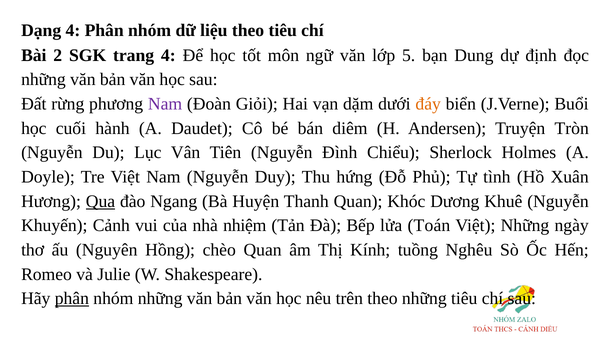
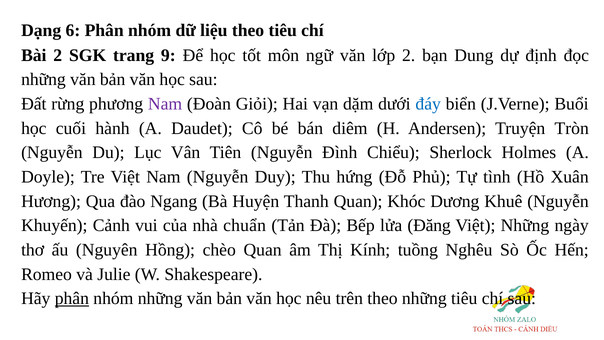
Dạng 4: 4 -> 6 (73, 30)
trang 4: 4 -> 9 (168, 55)
lớp 5: 5 -> 2 (409, 55)
đáy colour: orange -> blue (428, 104)
Qua underline: present -> none (101, 201)
nhiệm: nhiệm -> chuẩn (245, 225)
Toán: Toán -> Đăng (429, 225)
